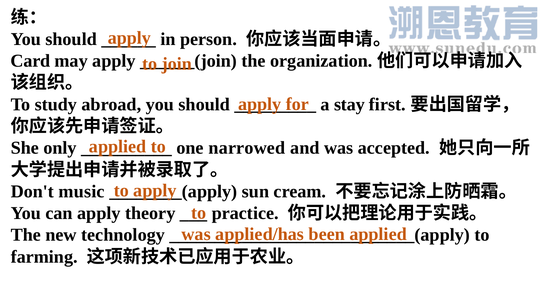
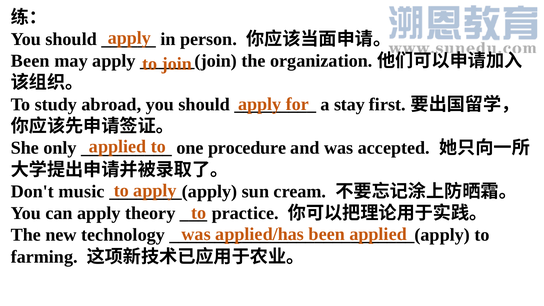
Card: Card -> Been (30, 61)
narrowed: narrowed -> procedure (247, 148)
